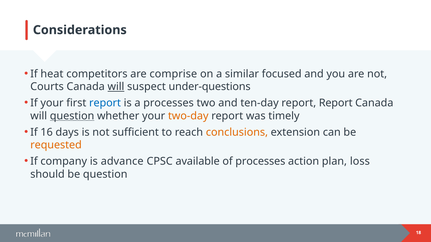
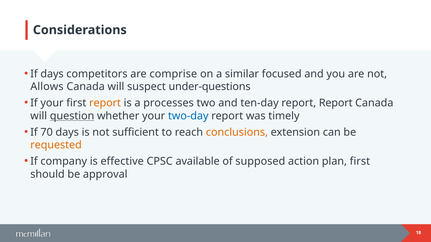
If heat: heat -> days (52, 74)
Courts: Courts -> Allows (47, 87)
will underline: present -> none (116, 87)
report colour: blue -> orange (105, 103)
two-day colour: orange -> blue (188, 116)
16: 16 -> 70 (47, 132)
advance: advance -> effective (122, 162)
of processes: processes -> supposed (260, 162)
plan loss: loss -> first (360, 162)
be question: question -> approval (105, 175)
